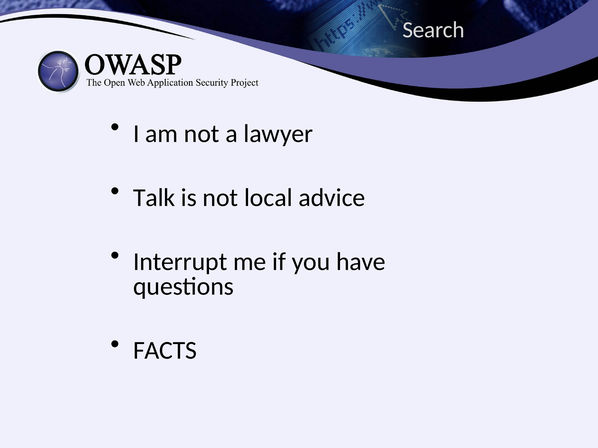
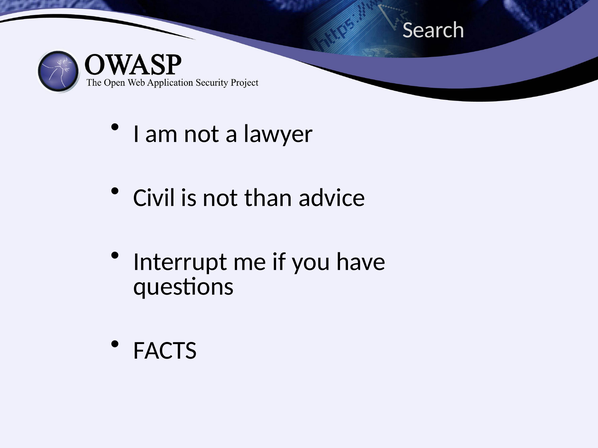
Talk: Talk -> Civil (154, 198)
local: local -> than (268, 198)
